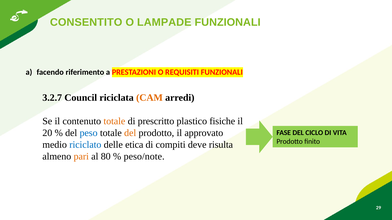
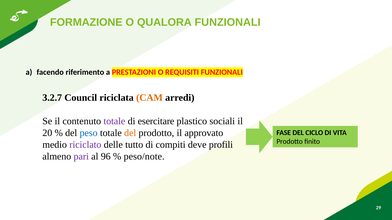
CONSENTITO: CONSENTITO -> FORMAZIONE (86, 22)
LAMPADE: LAMPADE -> QUALORA (164, 22)
totale colour: orange -> purple (114, 121)
prescritto: prescritto -> esercitare (156, 121)
fisiche: fisiche -> sociali (222, 121)
riciclato colour: blue -> purple (85, 145)
etica: etica -> tutto (134, 145)
risulta: risulta -> profili (221, 145)
pari colour: orange -> purple (81, 157)
80: 80 -> 96 (106, 157)
